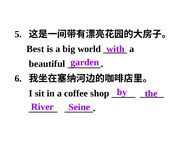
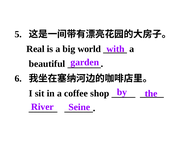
Best: Best -> Real (35, 49)
